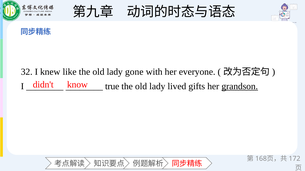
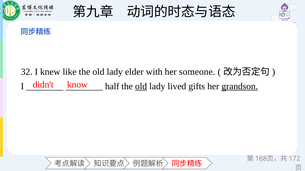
gone: gone -> elder (134, 72)
everyone: everyone -> someone (197, 72)
true: true -> half (112, 87)
old underline: none -> present (141, 87)
